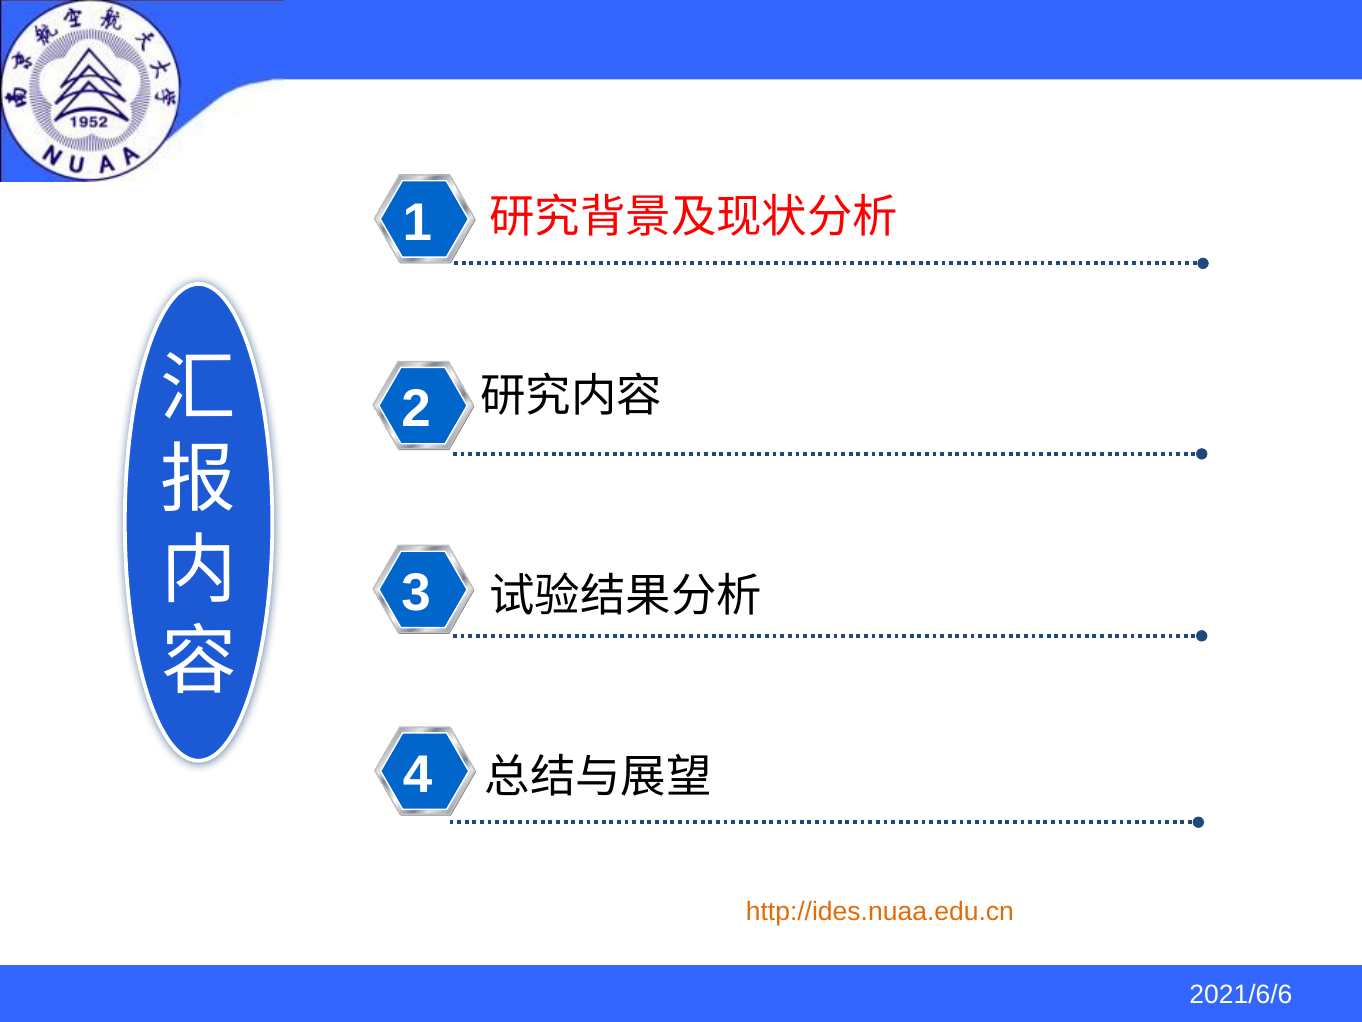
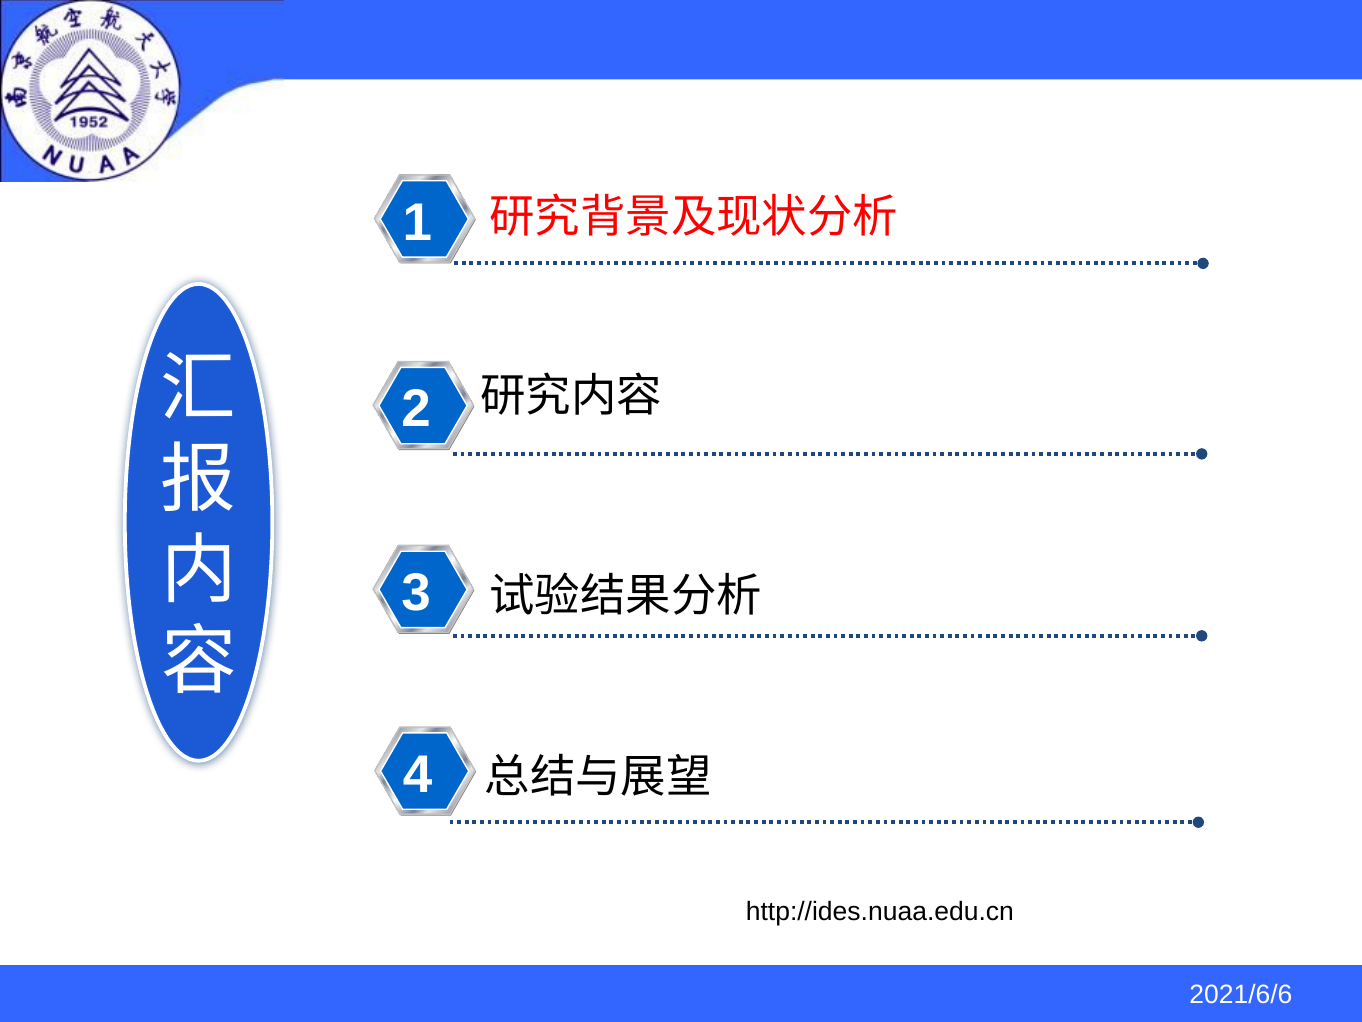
http://ides.nuaa.edu.cn colour: orange -> black (880, 911)
